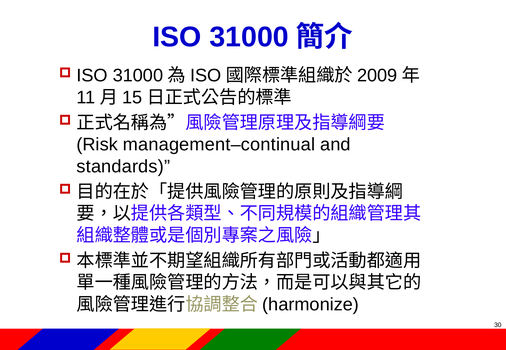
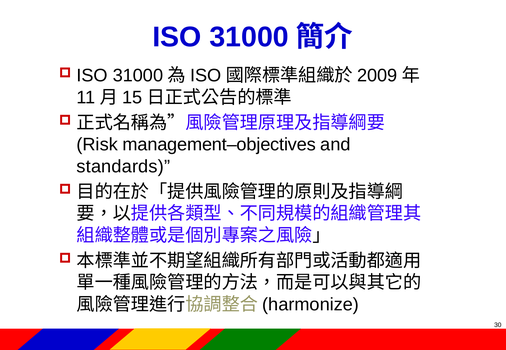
management–continual: management–continual -> management–objectives (219, 145)
